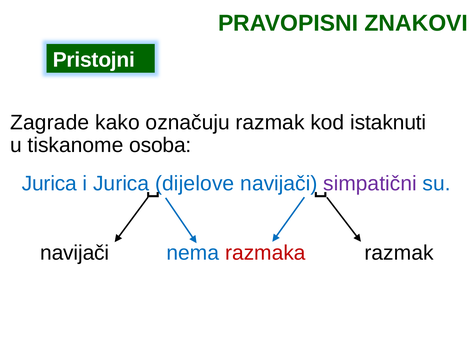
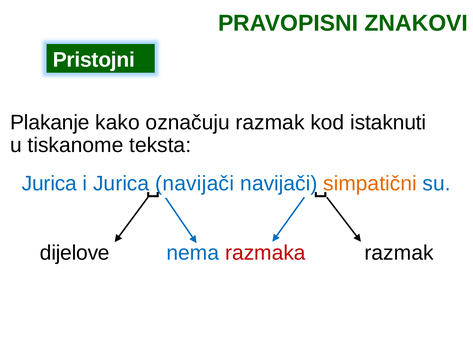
Zagrade: Zagrade -> Plakanje (50, 123)
osoba: osoba -> teksta (160, 145)
Jurica dijelove: dijelove -> navijači (195, 183)
simpatični colour: purple -> orange (370, 183)
navijači: navijači -> dijelove (75, 253)
